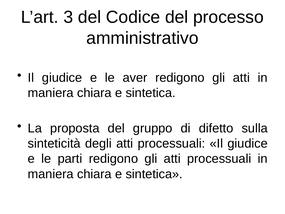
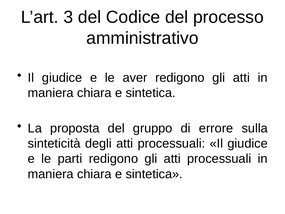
difetto: difetto -> errore (216, 128)
